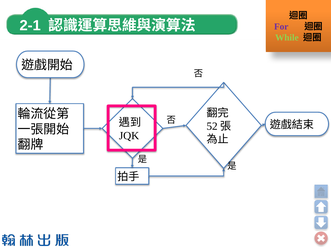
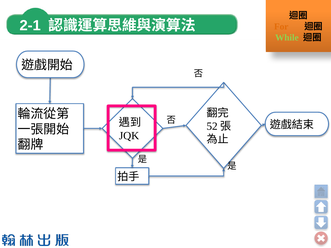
For colour: purple -> orange (281, 27)
